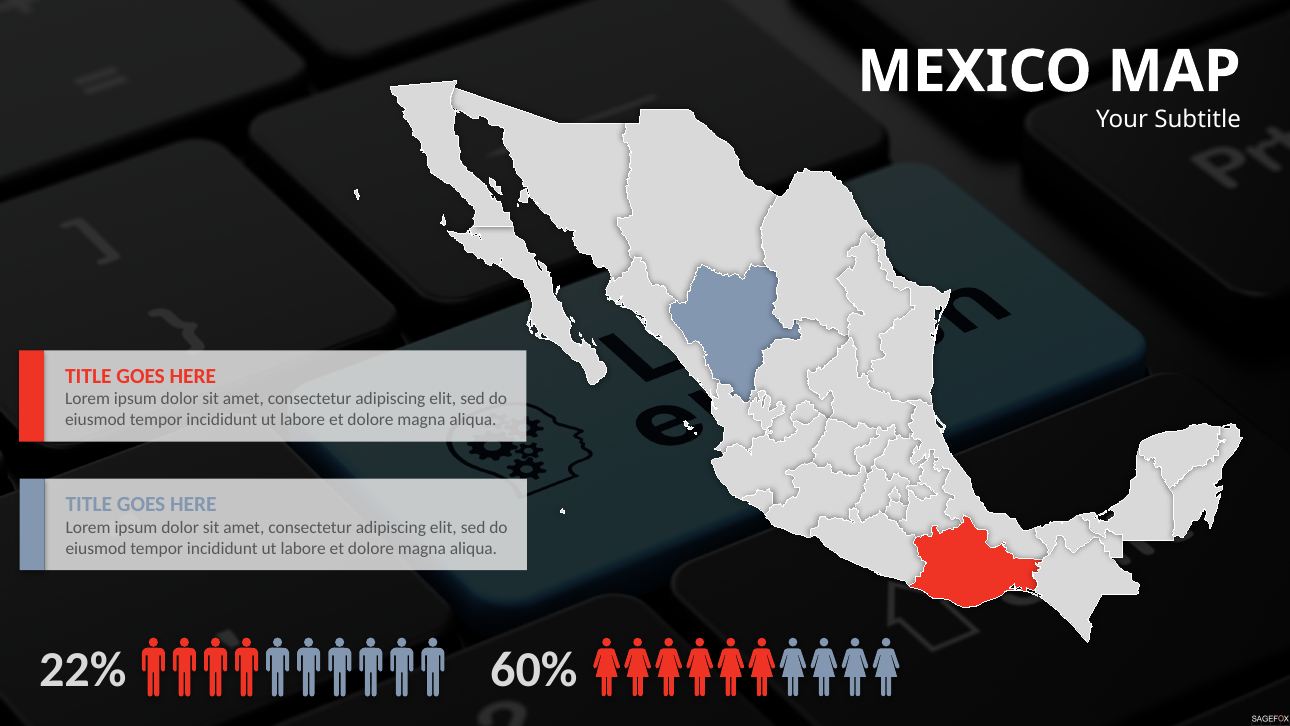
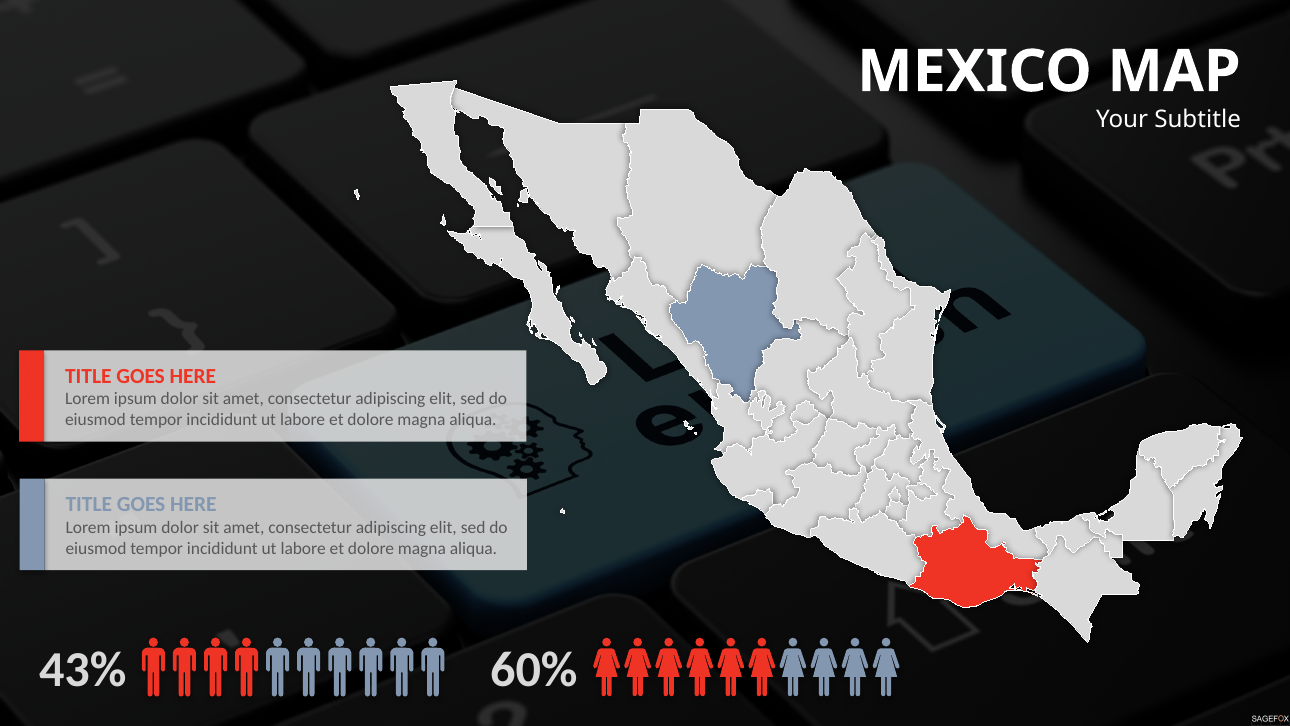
22%: 22% -> 43% (83, 670)
